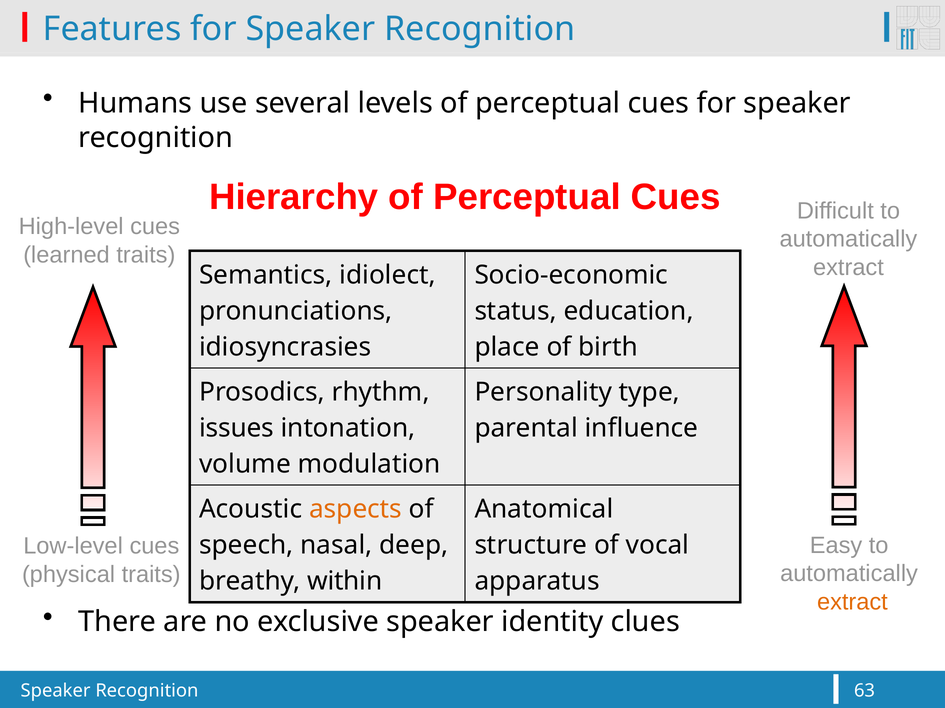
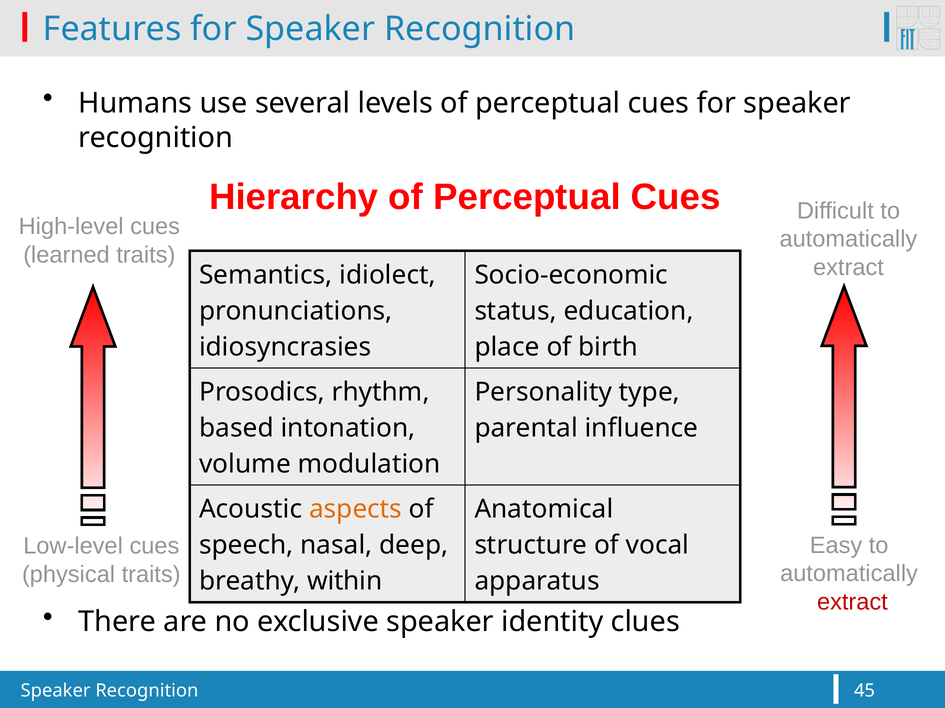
issues: issues -> based (236, 429)
extract colour: orange -> red (852, 603)
63: 63 -> 45 (865, 691)
